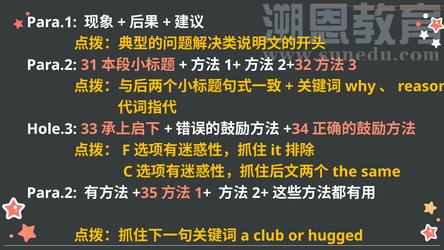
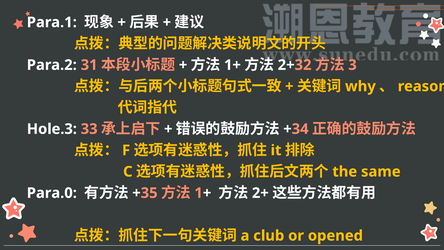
Para.2: Para.2 -> Para.0 (52, 193)
hugged: hugged -> opened (335, 235)
